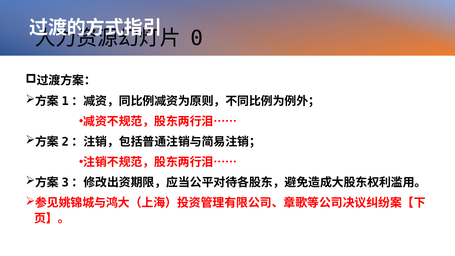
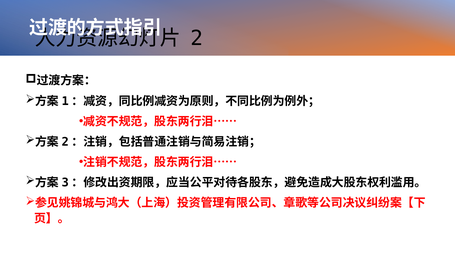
0: 0 -> 2 (197, 38)
